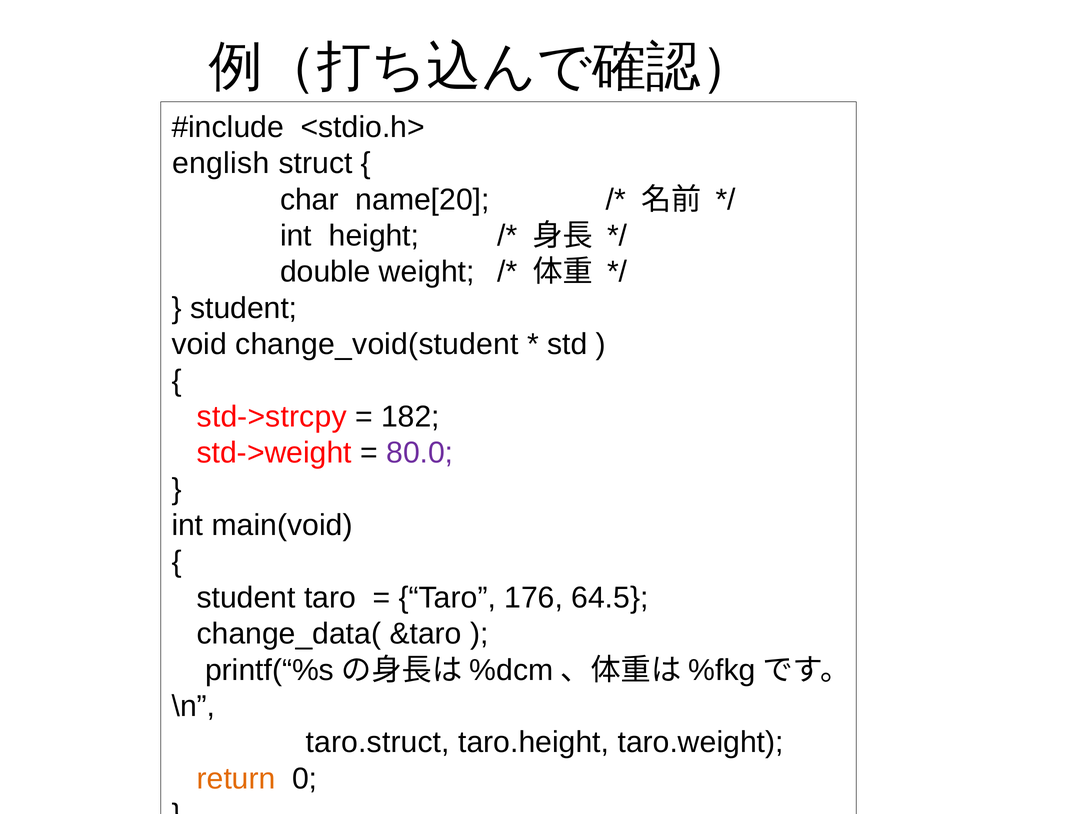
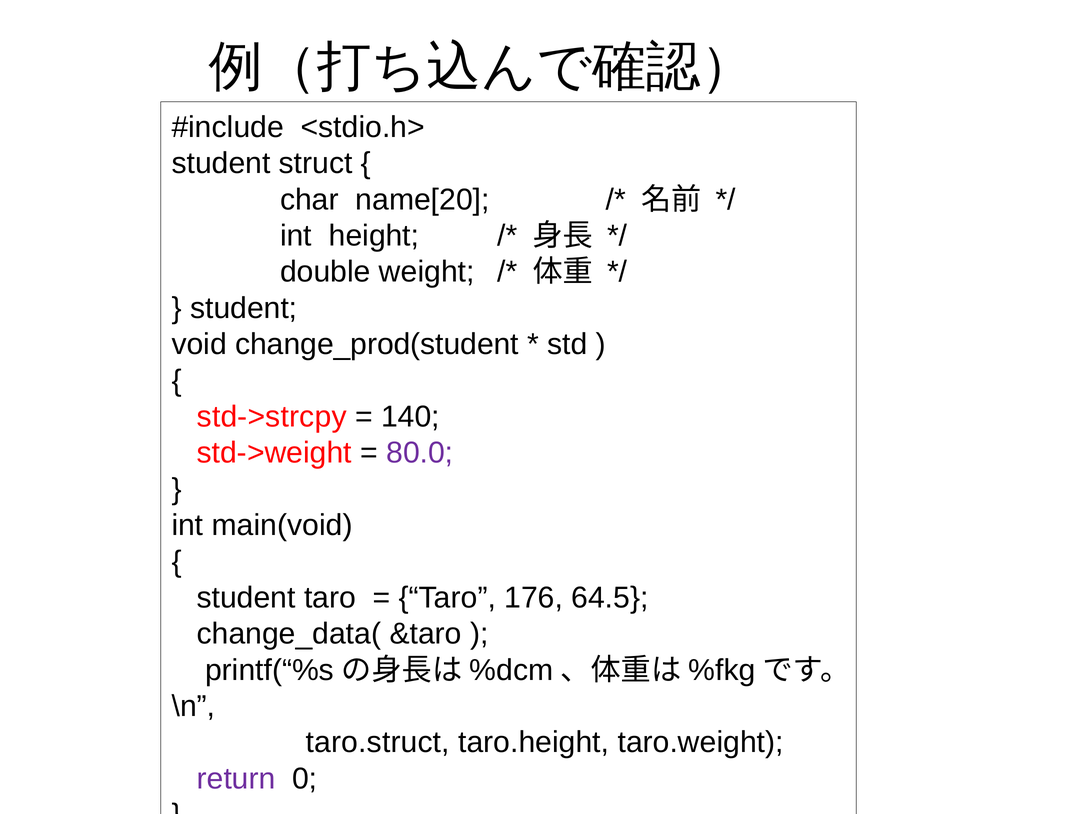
english: english -> student (221, 163)
change_void(student: change_void(student -> change_prod(student (377, 344)
182: 182 -> 140 (411, 417)
return colour: orange -> purple (236, 778)
